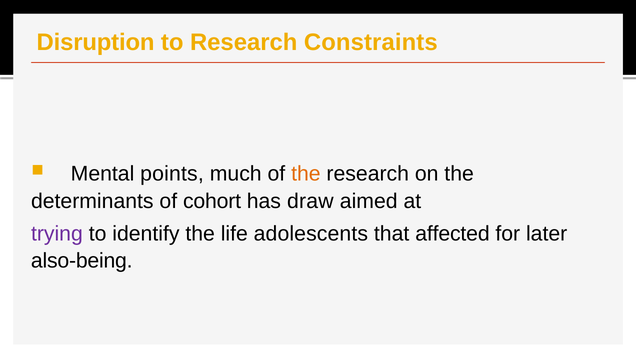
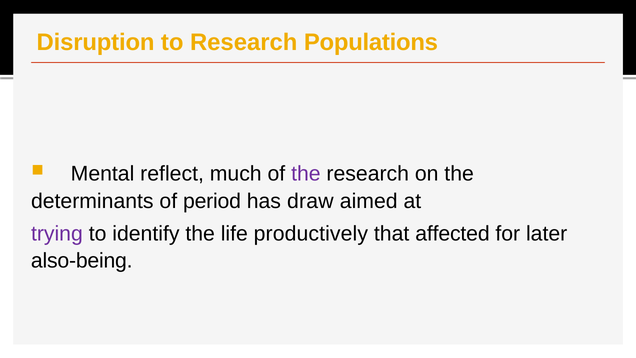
Constraints: Constraints -> Populations (371, 42)
points: points -> reflect (172, 174)
the colour: orange -> purple (306, 174)
cohort: cohort -> period (212, 201)
adolescents: adolescents -> productively (311, 234)
